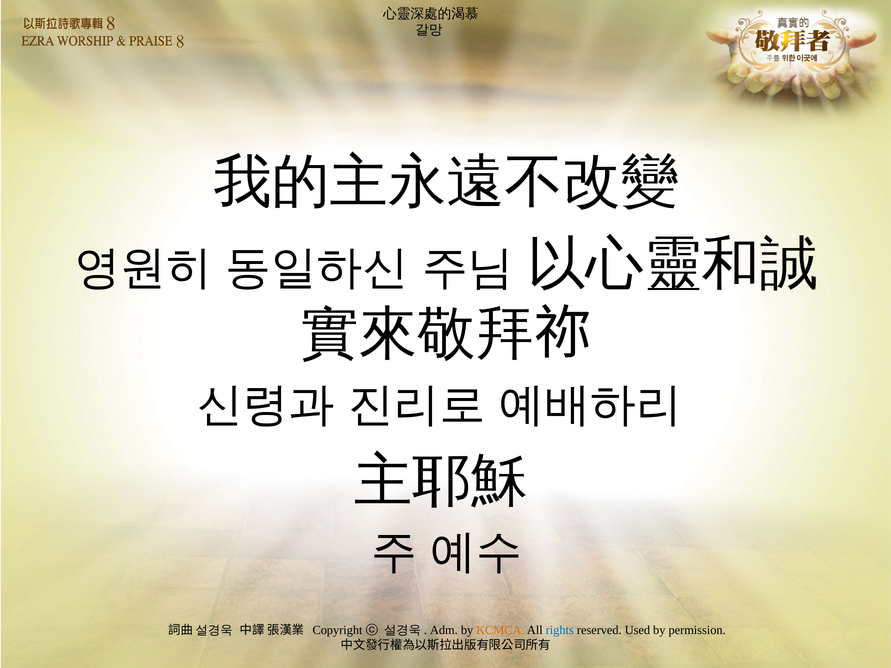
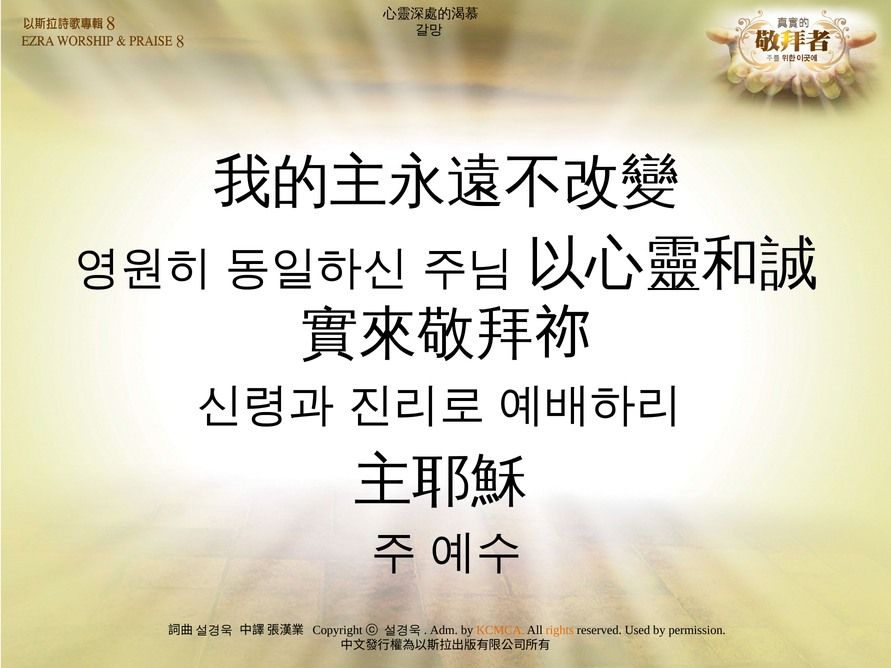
rights colour: blue -> orange (560, 631)
